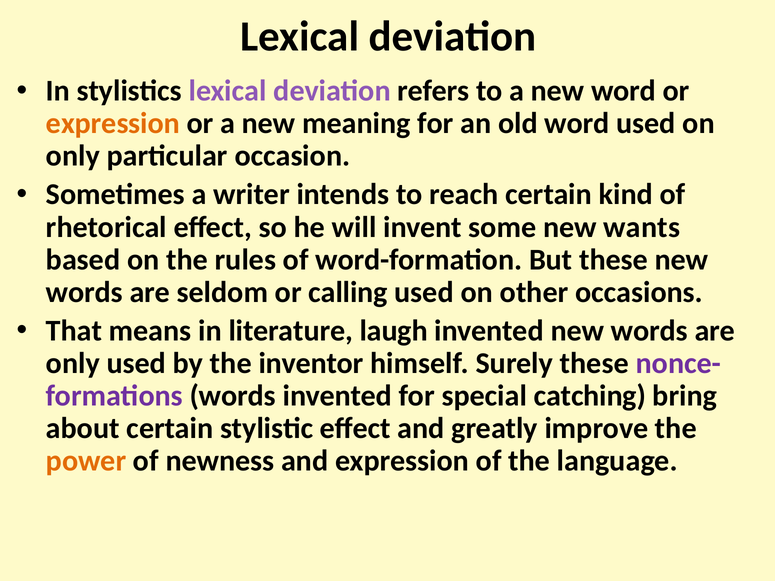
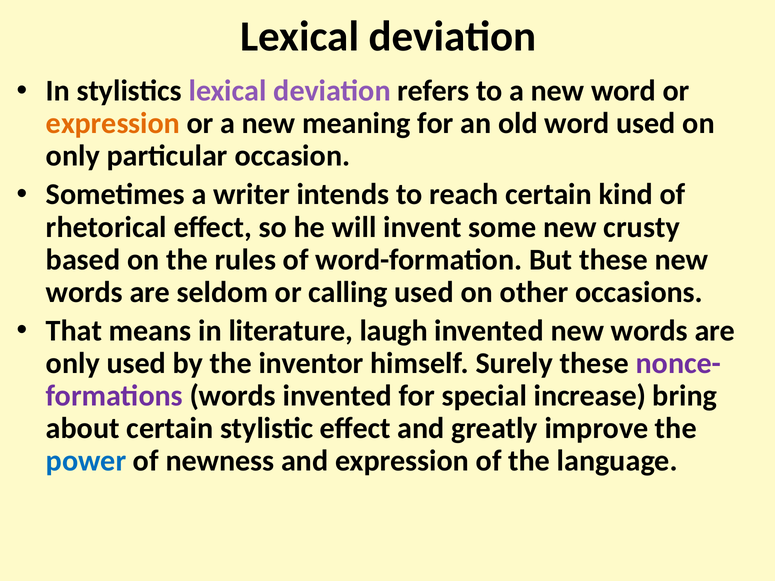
wants: wants -> crusty (642, 227)
catching: catching -> increase (590, 396)
power colour: orange -> blue (86, 461)
